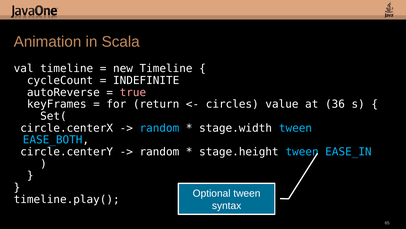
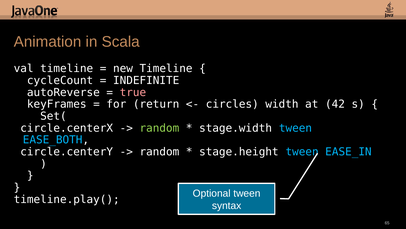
value: value -> width (282, 104)
36: 36 -> 42 (335, 104)
random colour: light blue -> light green (159, 128)
